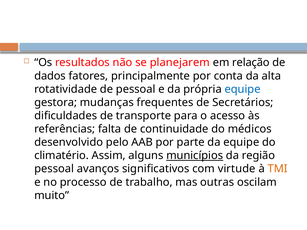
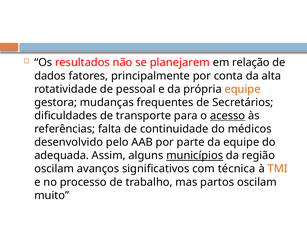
equipe colour: blue -> orange (243, 89)
acesso underline: none -> present (228, 116)
climatério: climatério -> adequada (62, 156)
pessoal: pessoal -> oscilam (54, 169)
virtude: virtude -> técnica (237, 169)
outras: outras -> partos (217, 182)
